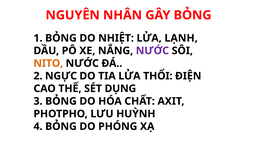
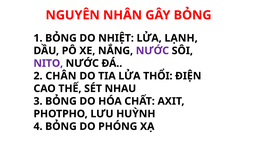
NITO colour: orange -> purple (48, 63)
NGỰC: NGỰC -> CHÂN (61, 76)
DỤNG: DỤNG -> NHAU (120, 89)
